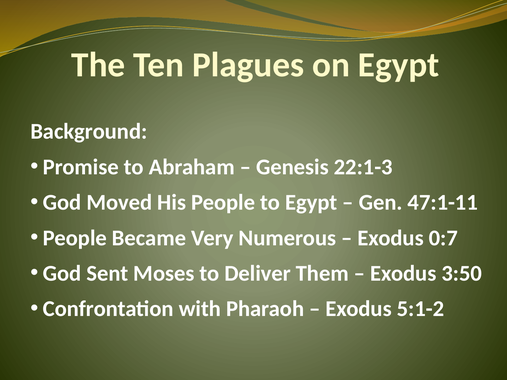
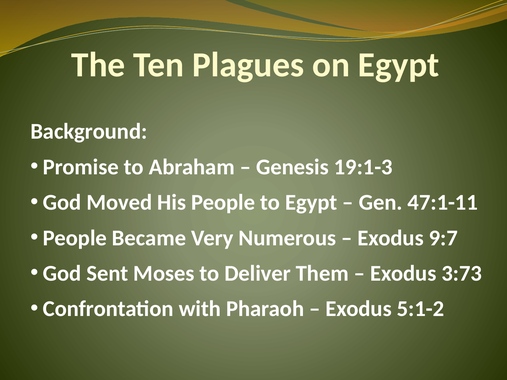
22:1-3: 22:1-3 -> 19:1-3 (363, 167)
0:7: 0:7 -> 9:7 (443, 238)
3:50: 3:50 -> 3:73 (462, 274)
